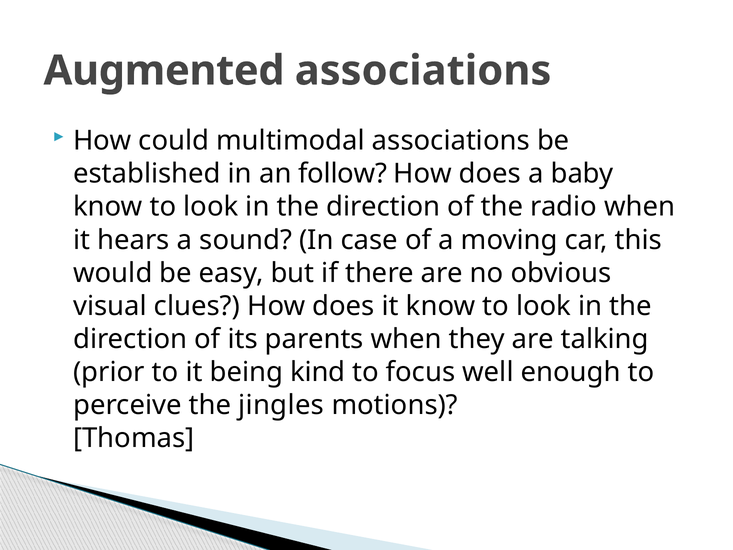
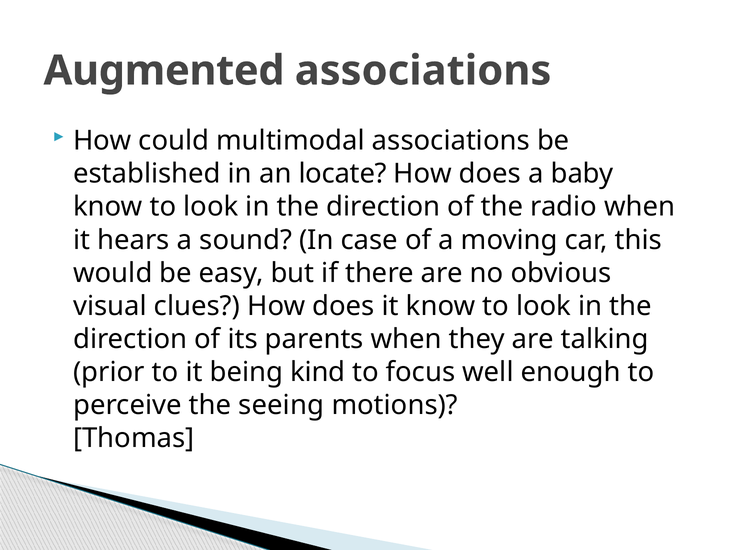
follow: follow -> locate (343, 174)
jingles: jingles -> seeing (281, 405)
